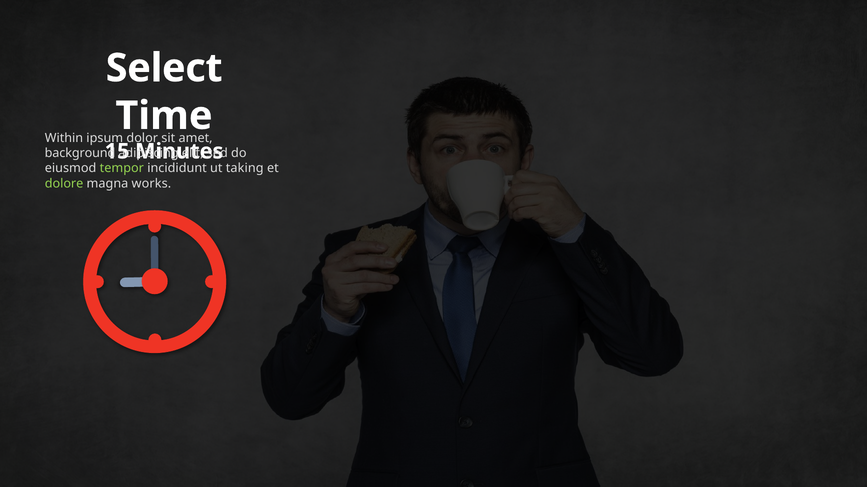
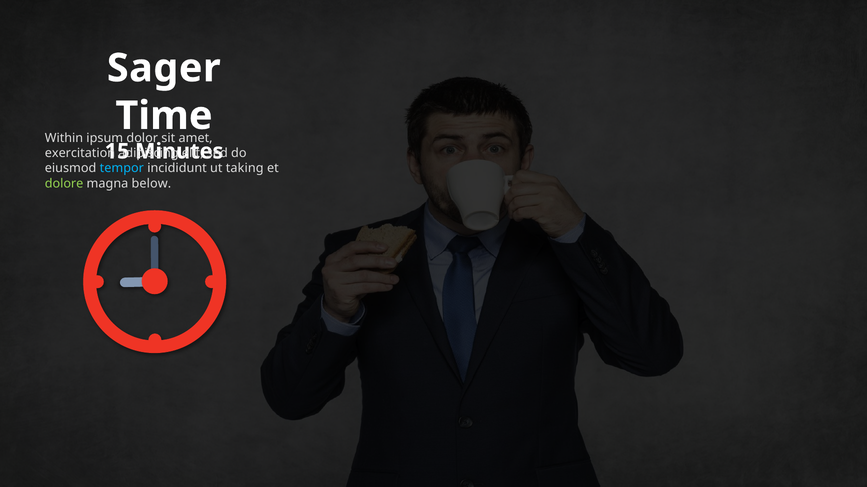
Select: Select -> Sager (164, 68)
background: background -> exercitation (80, 153)
tempor colour: light green -> light blue (122, 168)
works: works -> below (151, 184)
